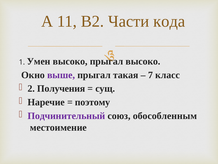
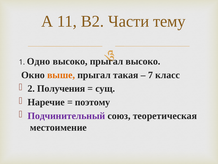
кода: кода -> тему (169, 21)
Умен: Умен -> Одно (39, 61)
выше colour: purple -> orange (61, 75)
обособленным: обособленным -> теоретическая (165, 115)
